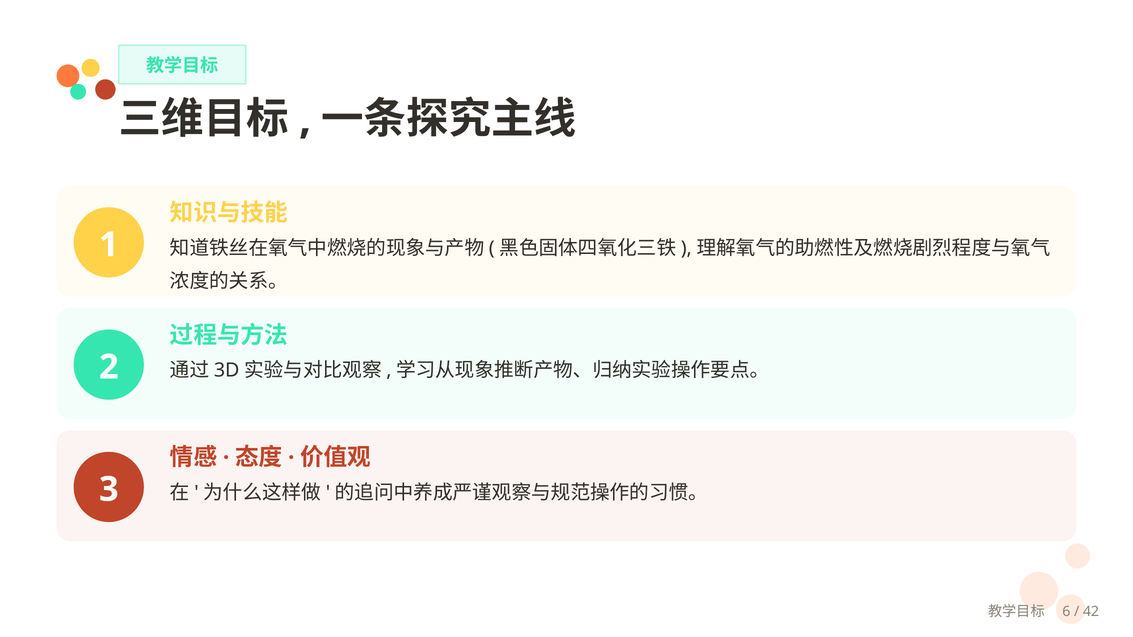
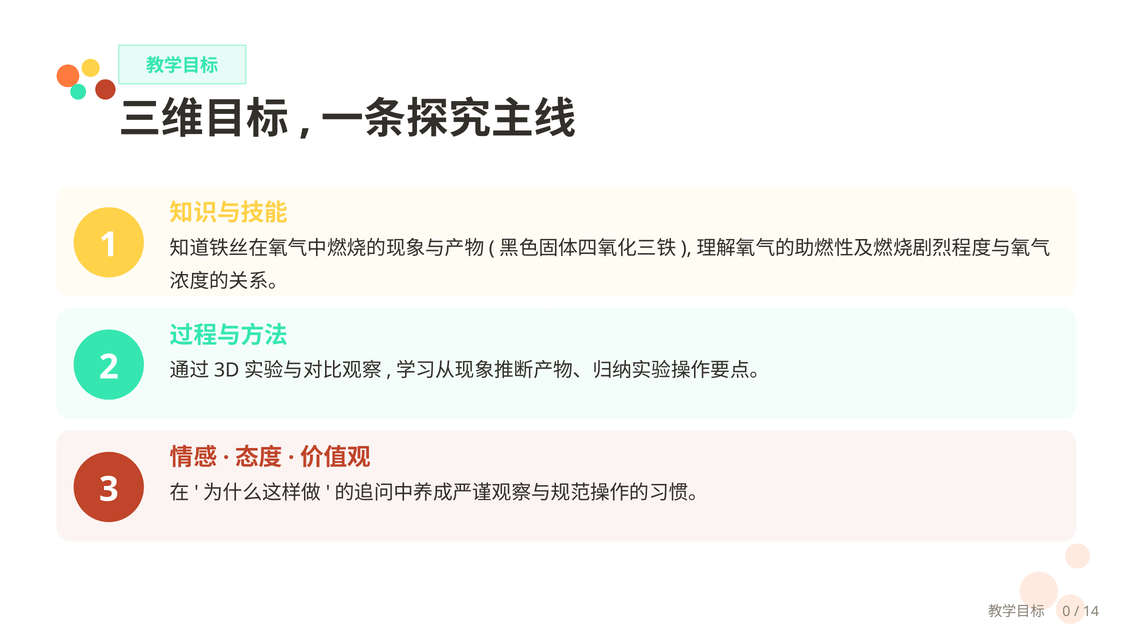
6: 6 -> 0 (1066, 612)
42: 42 -> 14 (1091, 612)
